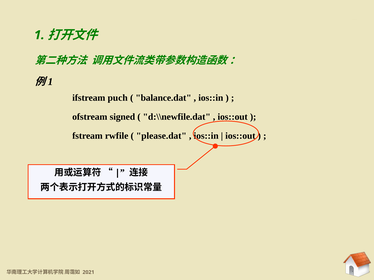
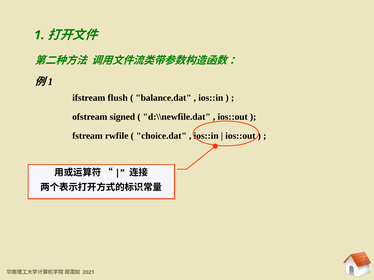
puch: puch -> flush (118, 98)
please.dat: please.dat -> choice.dat (161, 136)
